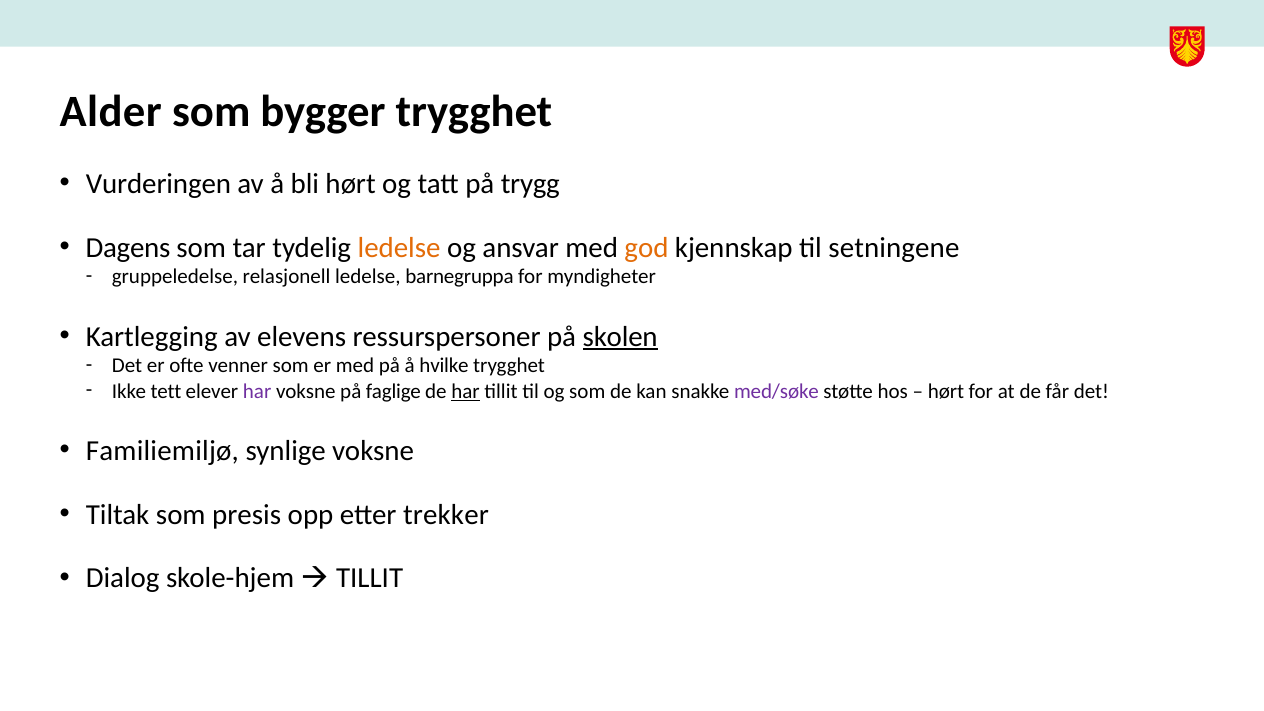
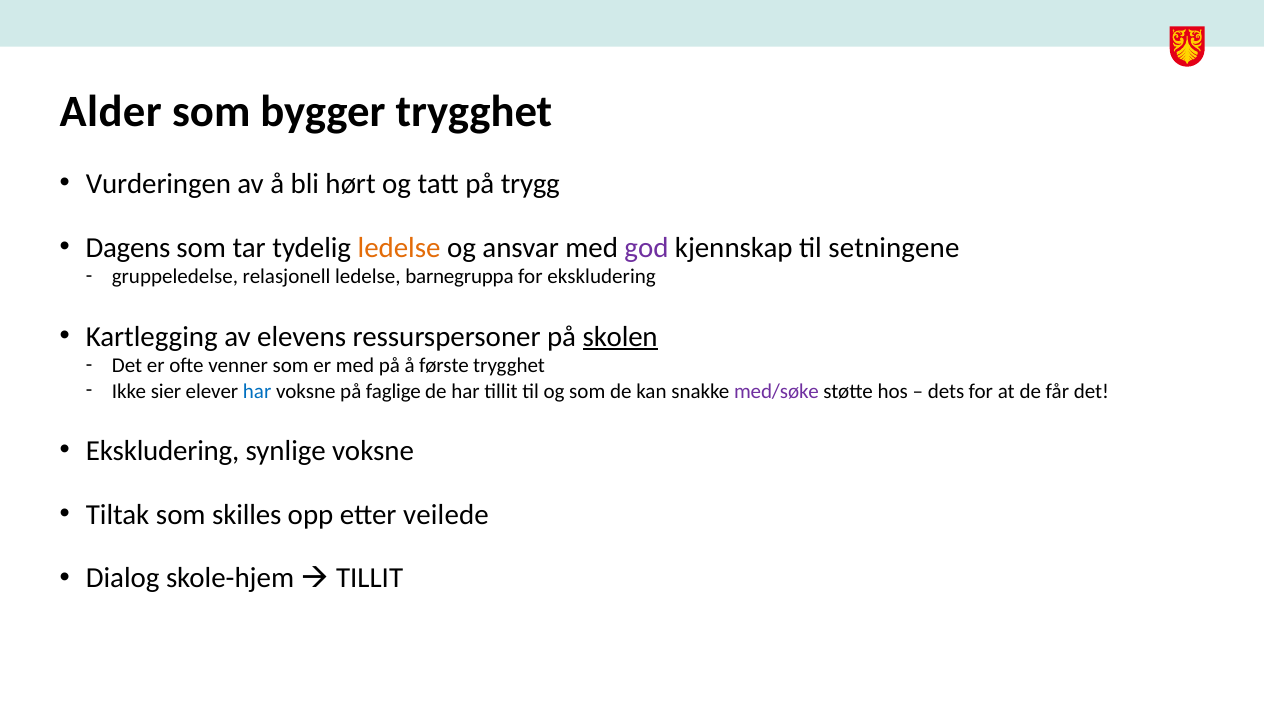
god colour: orange -> purple (646, 248)
for myndigheter: myndigheter -> ekskludering (602, 277)
hvilke: hvilke -> første (444, 366)
tett: tett -> sier (166, 391)
har colour: purple -> blue (257, 391)
har underline: present -> none (466, 391)
hørt: hørt -> dets (946, 391)
Familiemiljø: Familiemiljø -> Ekskludering (163, 451)
presis: presis -> skilles (247, 514)
trekker: trekker -> veilede (446, 514)
